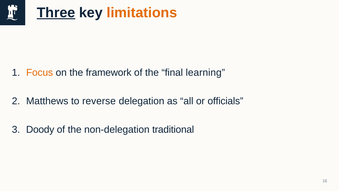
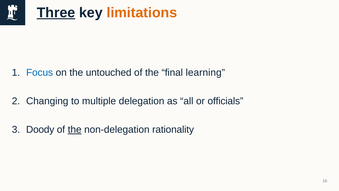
Focus colour: orange -> blue (40, 73)
framework: framework -> untouched (109, 73)
Matthews: Matthews -> Changing (47, 101)
reverse: reverse -> multiple (99, 101)
the underline: none -> present (75, 129)
traditional: traditional -> rationality (173, 129)
